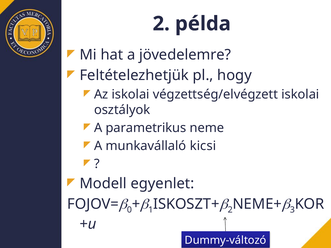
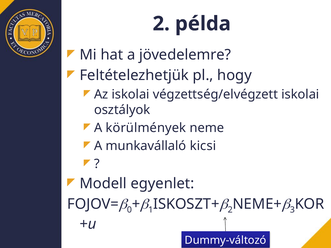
parametrikus: parametrikus -> körülmények (146, 128)
